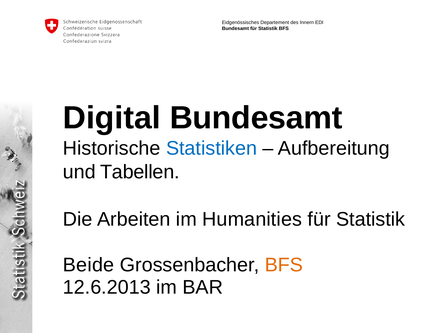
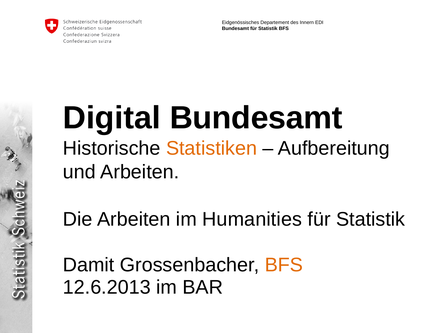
Statistiken colour: blue -> orange (212, 148)
und Tabellen: Tabellen -> Arbeiten (140, 172)
Beide: Beide -> Damit (89, 265)
